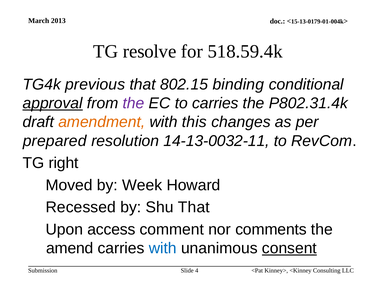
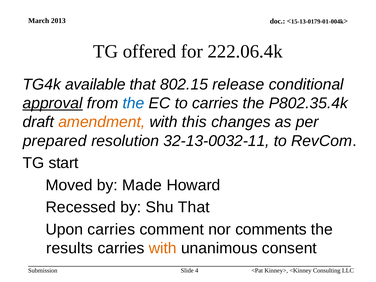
resolve: resolve -> offered (150, 51)
518.59.4k: 518.59.4k -> 222.06.4k (245, 51)
previous: previous -> available (95, 84)
binding: binding -> release (238, 84)
the colour: purple -> blue (134, 103)
P802.31.4k: P802.31.4k -> P802.35.4k (308, 103)
14-13-0032-11: 14-13-0032-11 -> 32-13-0032-11 (216, 141)
right: right -> start (64, 163)
Week: Week -> Made (142, 185)
Upon access: access -> carries (111, 229)
amend: amend -> results (70, 248)
with colour: blue -> orange (163, 248)
consent underline: present -> none (289, 248)
